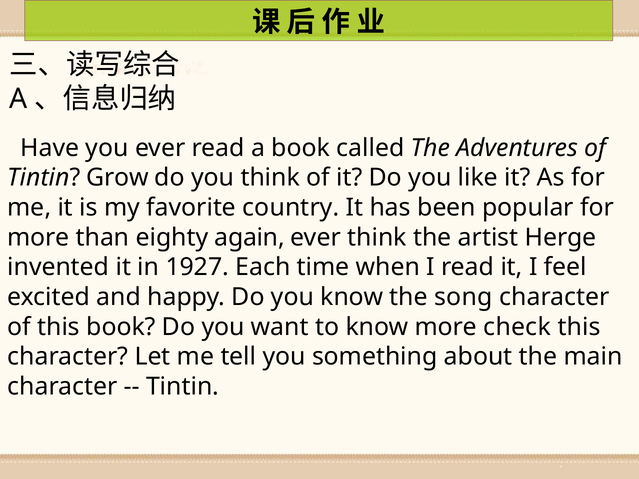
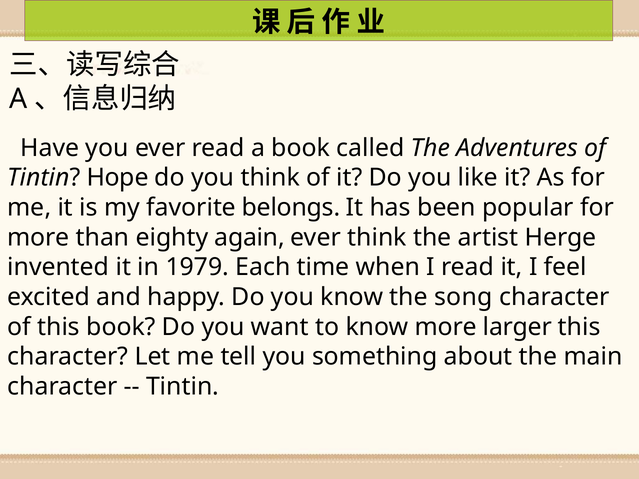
Grow: Grow -> Hope (118, 178)
country: country -> belongs (291, 208)
1927: 1927 -> 1979 (197, 267)
check: check -> larger (517, 327)
